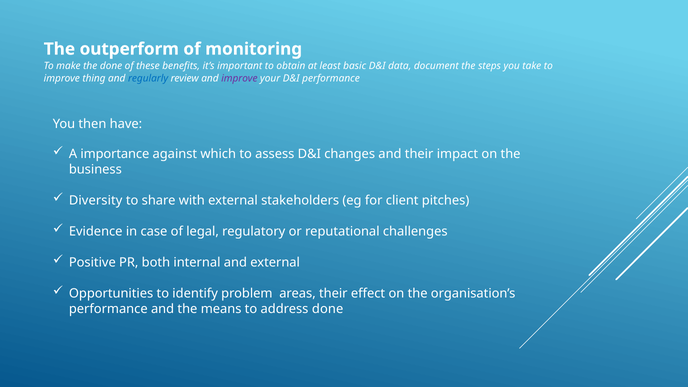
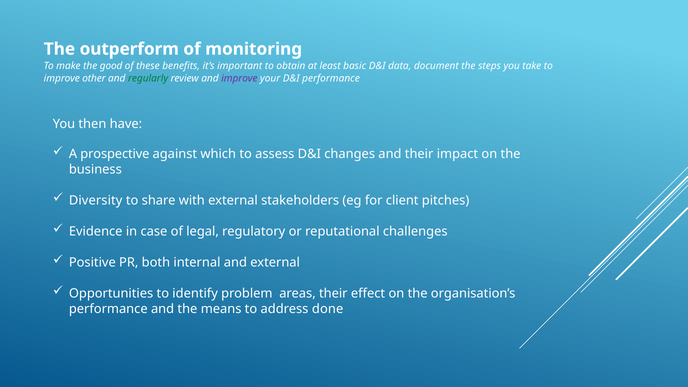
the done: done -> good (111, 66)
thing: thing -> other (94, 78)
regularly colour: blue -> green (148, 78)
importance: importance -> prospective (115, 154)
